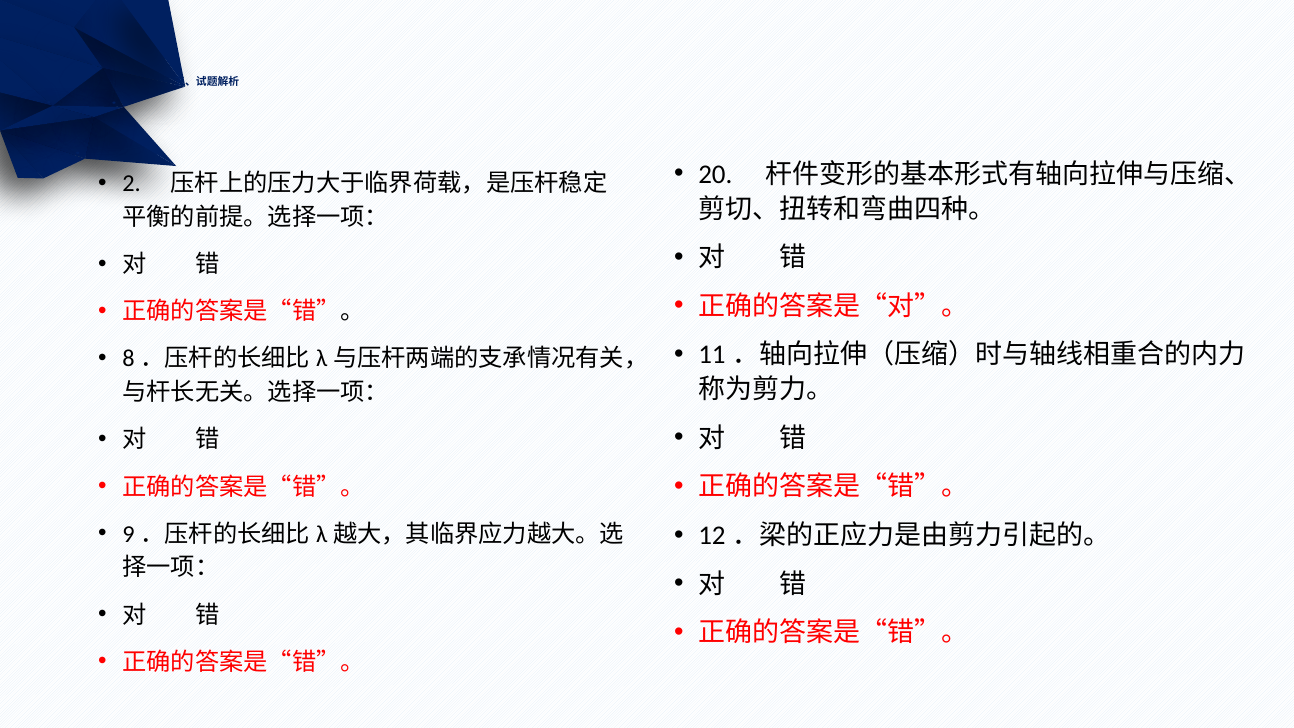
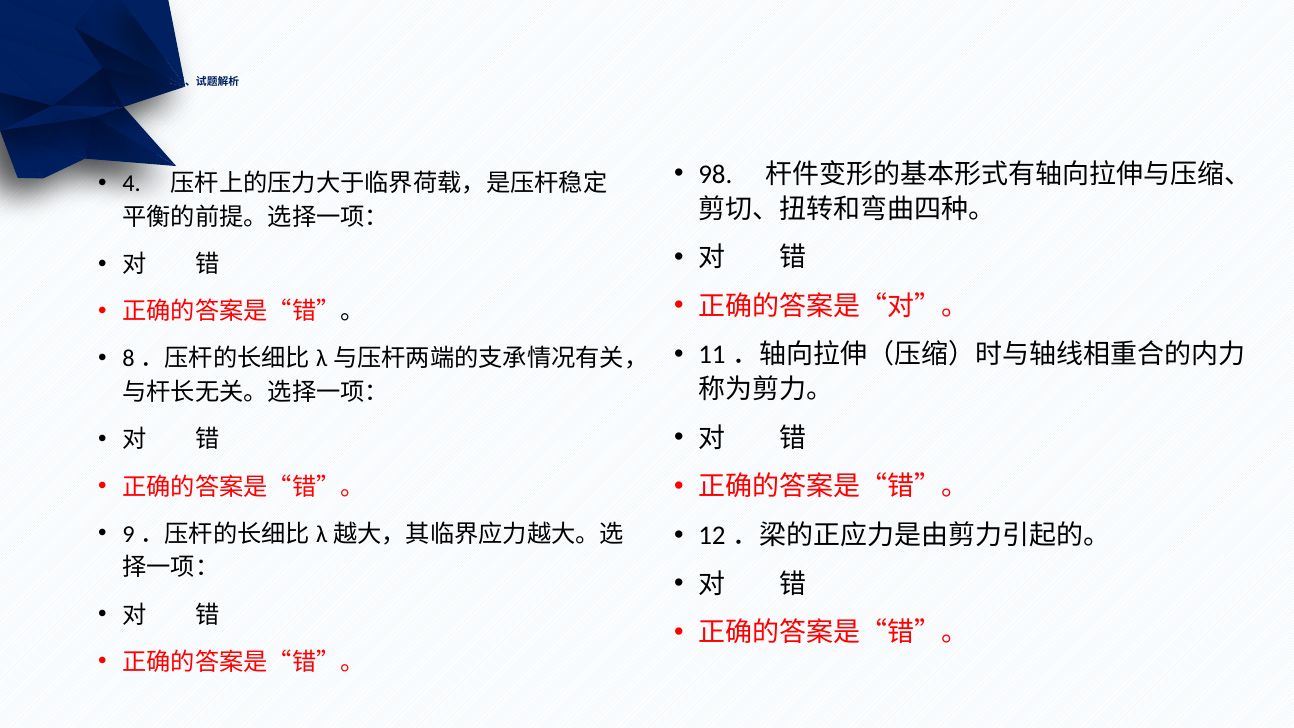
20: 20 -> 98 (715, 174)
2: 2 -> 4 (132, 184)
